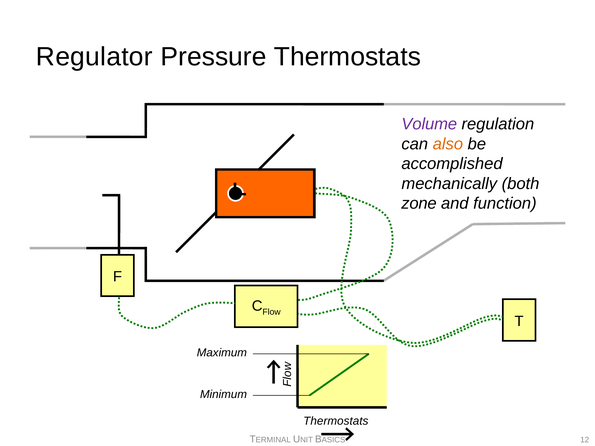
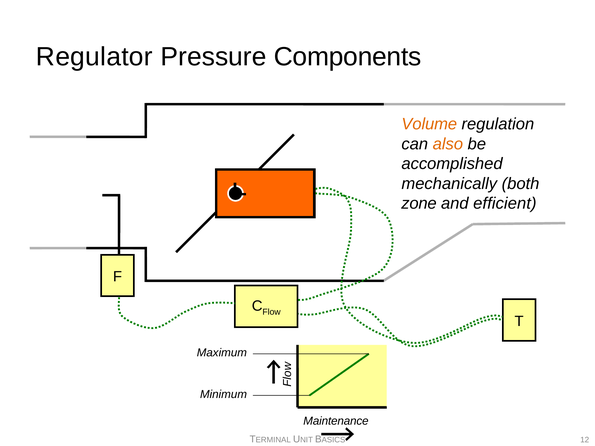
Pressure Thermostats: Thermostats -> Components (348, 57)
Volume colour: purple -> orange (429, 124)
function: function -> efficient (505, 203)
Thermostats: Thermostats -> Maintenance (336, 421)
